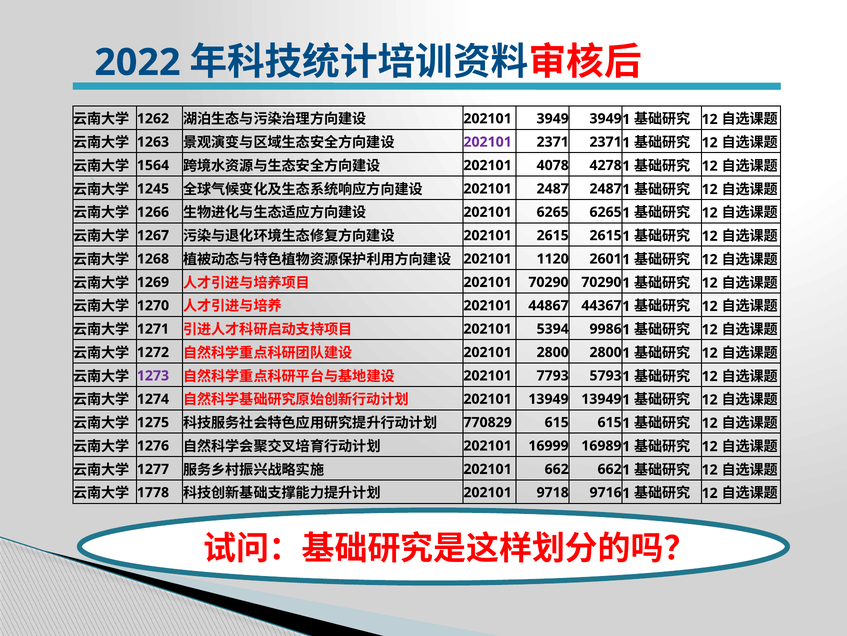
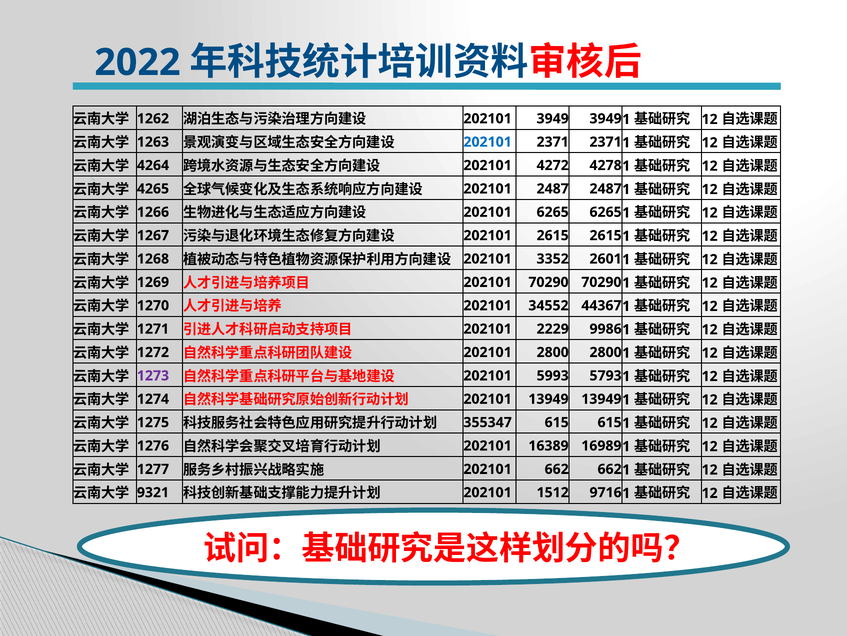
202101 colour: purple -> blue (488, 142)
1564: 1564 -> 4264 (153, 165)
4078: 4078 -> 4272 (553, 165)
1245: 1245 -> 4265 (153, 189)
1120: 1120 -> 3352 (553, 259)
44867: 44867 -> 34552 (548, 305)
5394: 5394 -> 2229 (553, 329)
7793: 7793 -> 5993 (553, 375)
770829: 770829 -> 355347 (488, 422)
16999: 16999 -> 16389 (548, 445)
1778: 1778 -> 9321 (153, 492)
9718: 9718 -> 1512 (553, 492)
